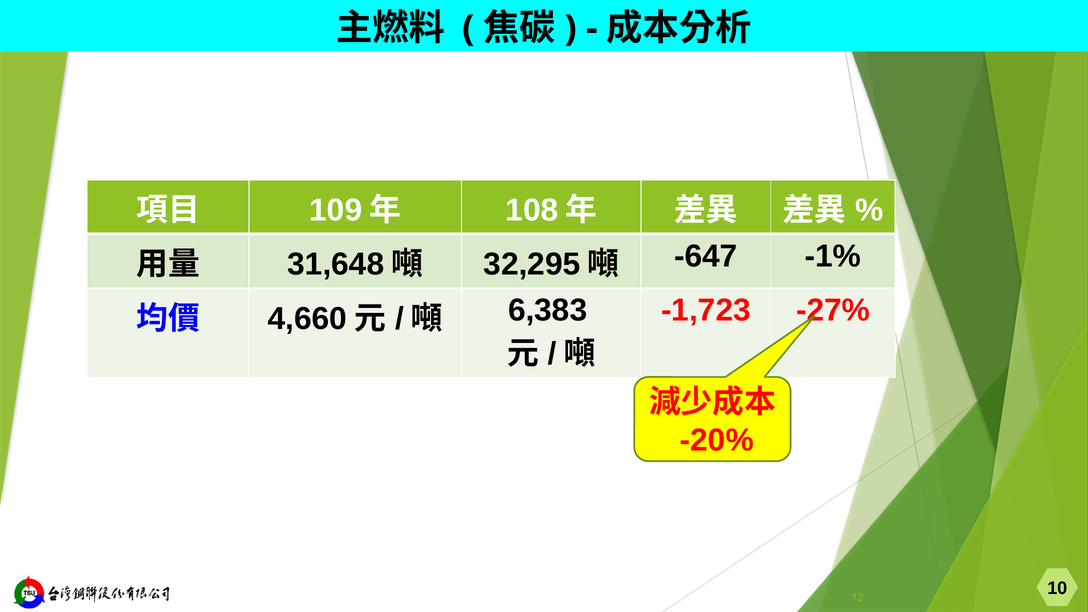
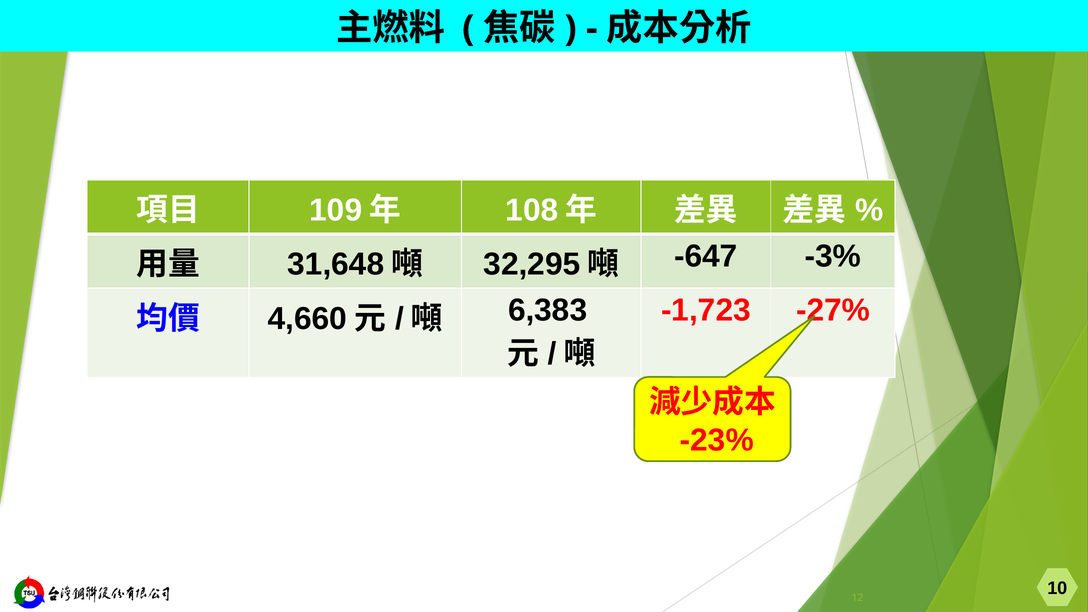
-1%: -1% -> -3% (833, 256)
-20%: -20% -> -23% (717, 440)
